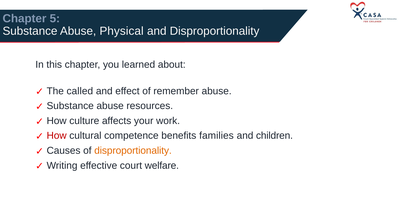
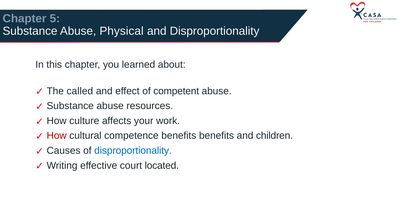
remember: remember -> competent (176, 91)
benefits families: families -> benefits (217, 136)
disproportionality colour: orange -> blue (133, 151)
welfare: welfare -> located (162, 166)
